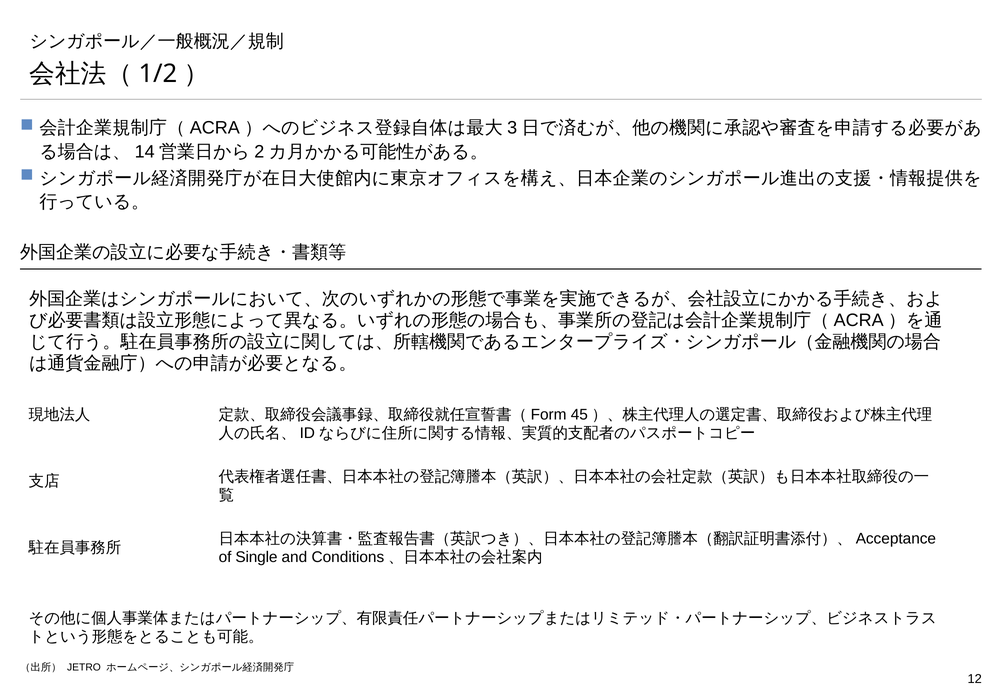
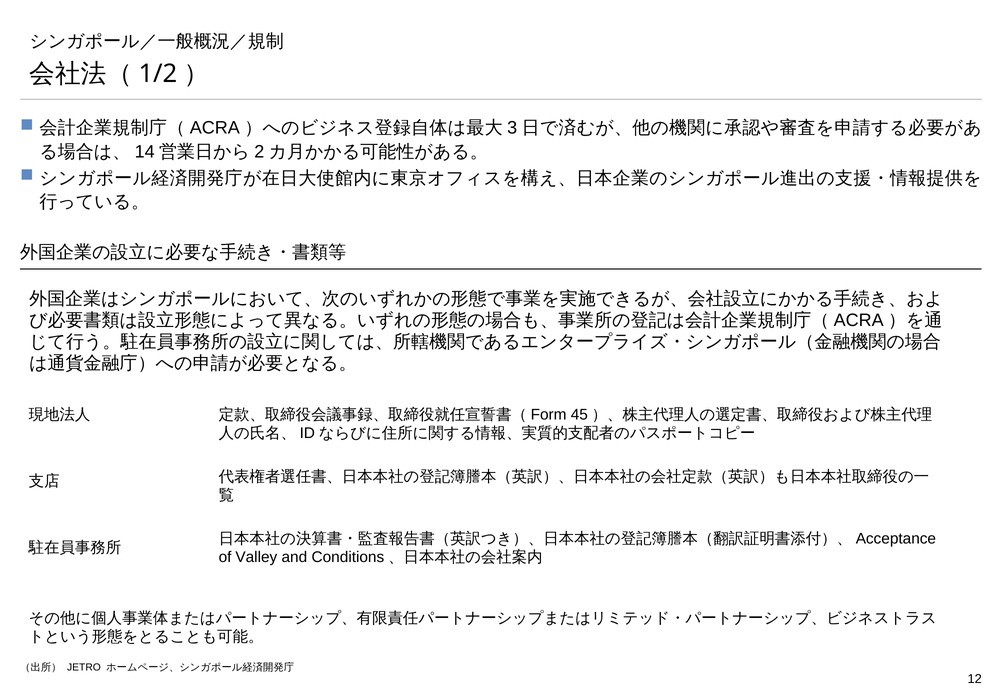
Single: Single -> Valley (256, 557)
